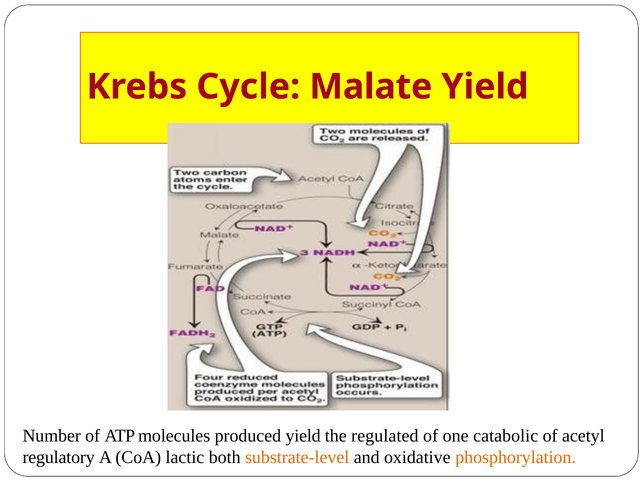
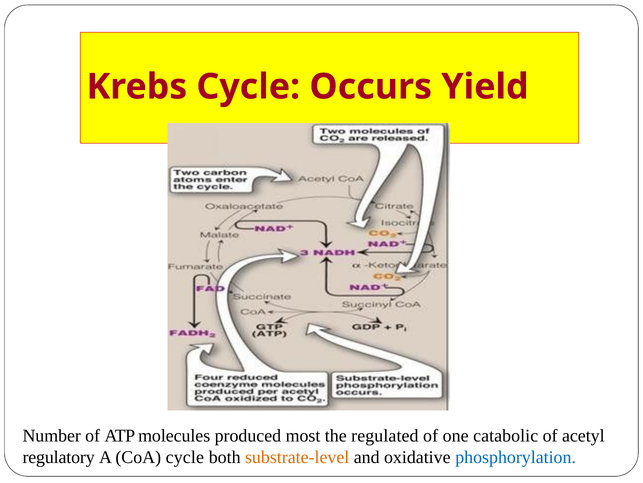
Malate: Malate -> Occurs (371, 87)
produced yield: yield -> most (303, 435)
CoA lactic: lactic -> cycle (185, 457)
phosphorylation colour: orange -> blue (516, 457)
